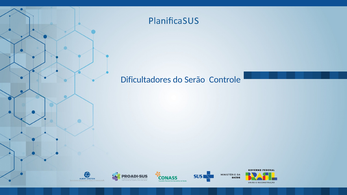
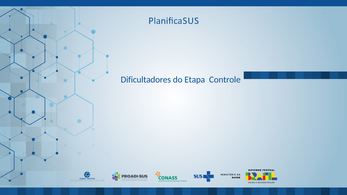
Serão: Serão -> Etapa (195, 80)
